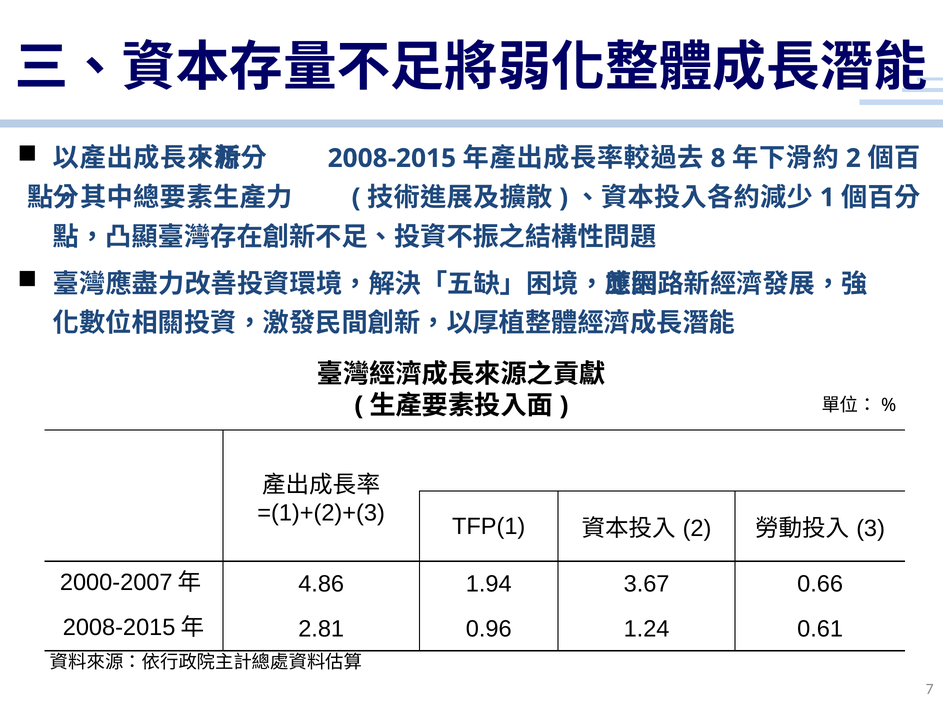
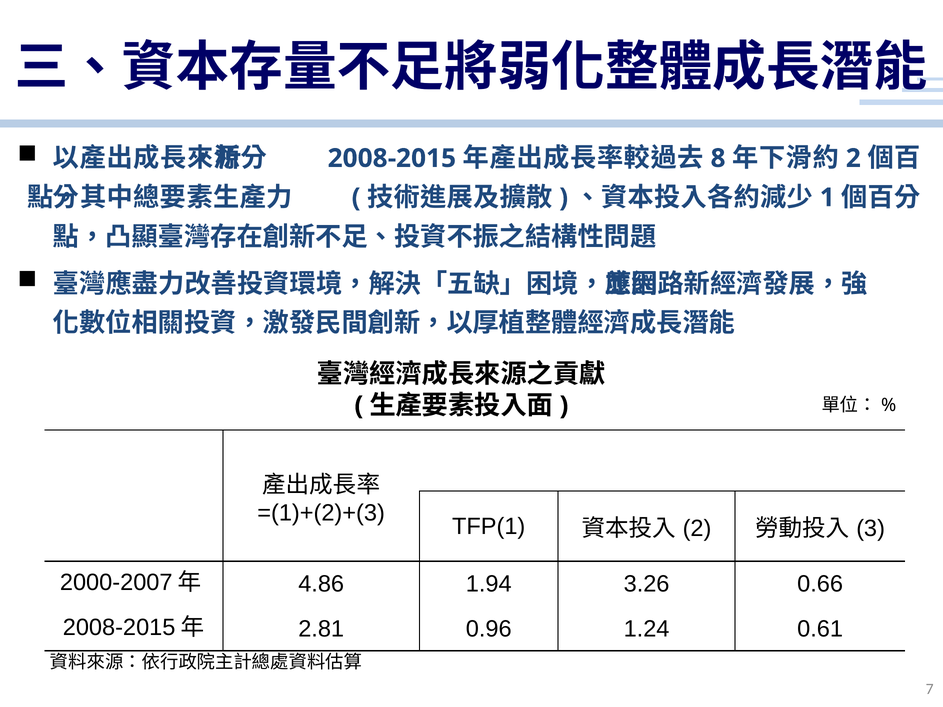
3.67: 3.67 -> 3.26 (647, 584)
